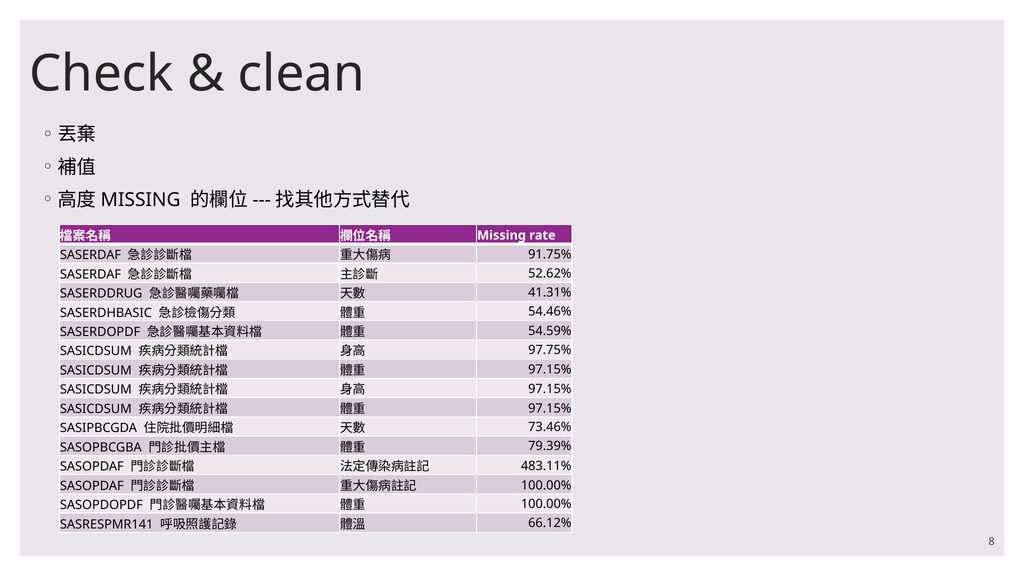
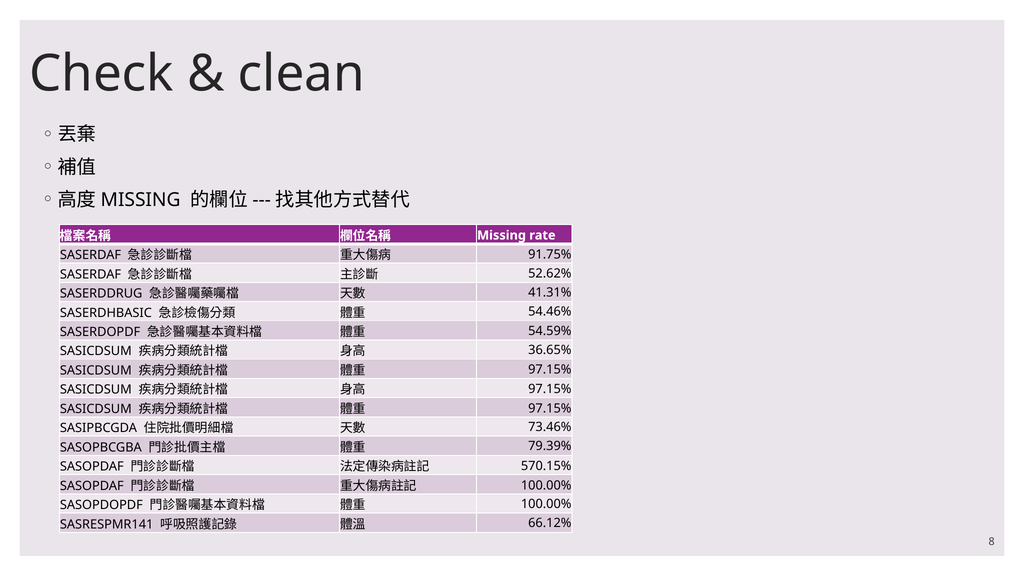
97.75%: 97.75% -> 36.65% (550, 350)
483.11%: 483.11% -> 570.15% (546, 466)
